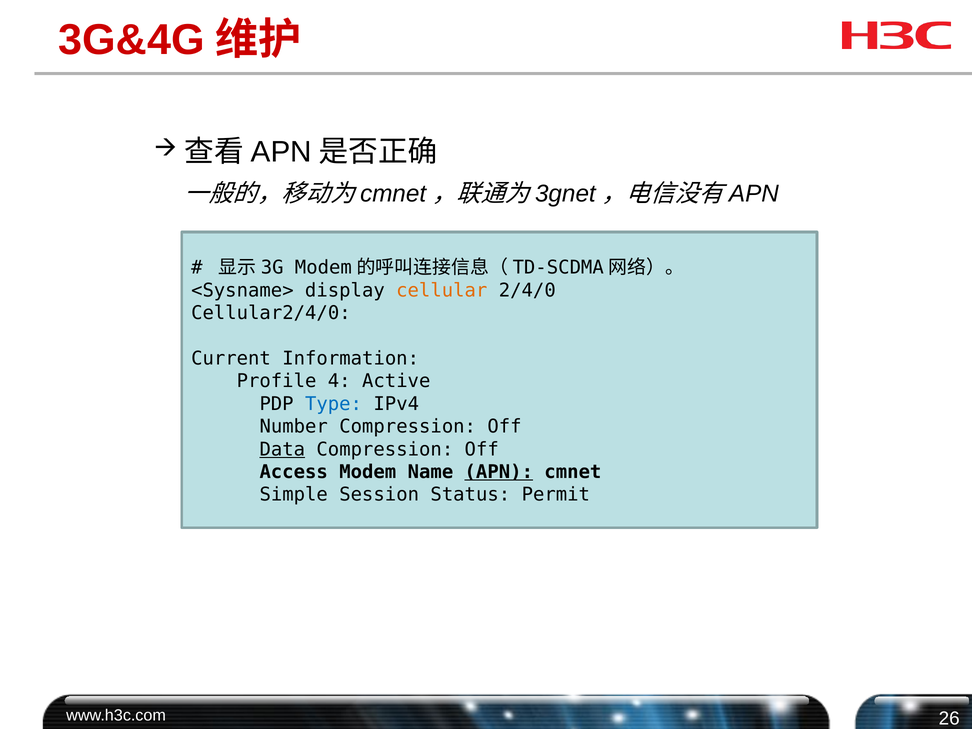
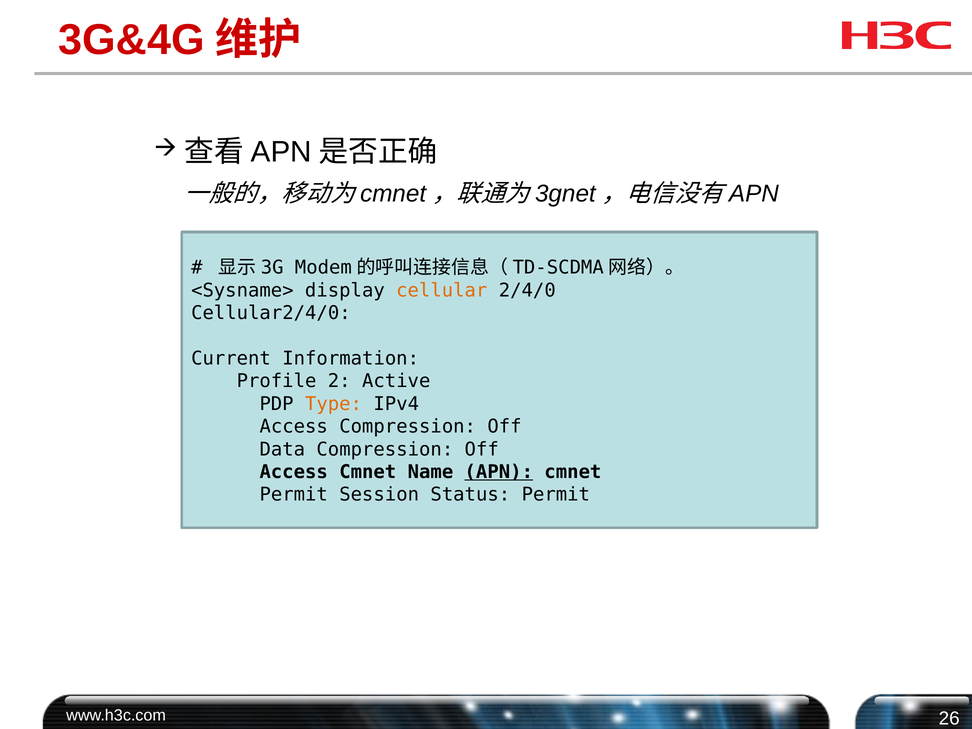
4: 4 -> 2 (339, 381)
Type colour: blue -> orange (334, 404)
Number: Number -> Access (294, 427)
Data underline: present -> none (282, 449)
Access Modem: Modem -> Cmnet (368, 472)
Simple: Simple -> Permit (294, 495)
